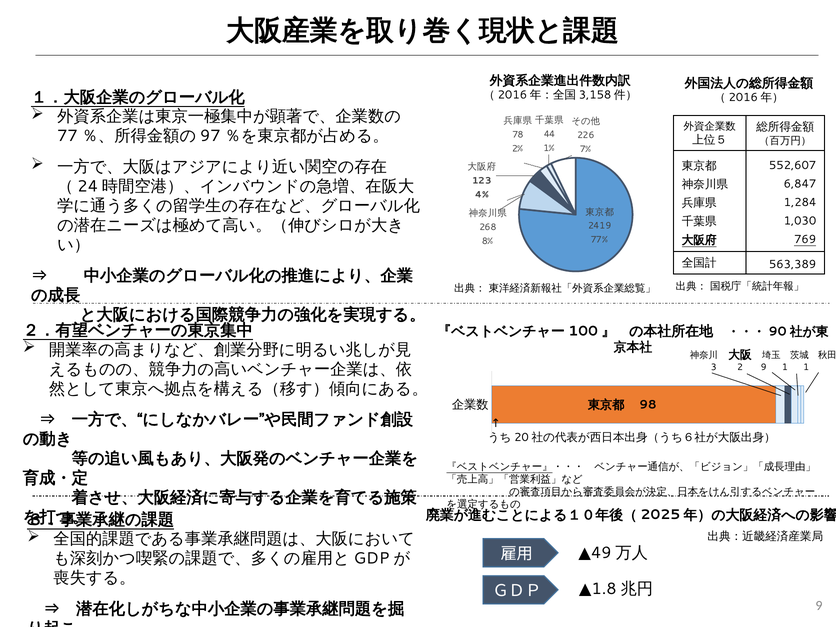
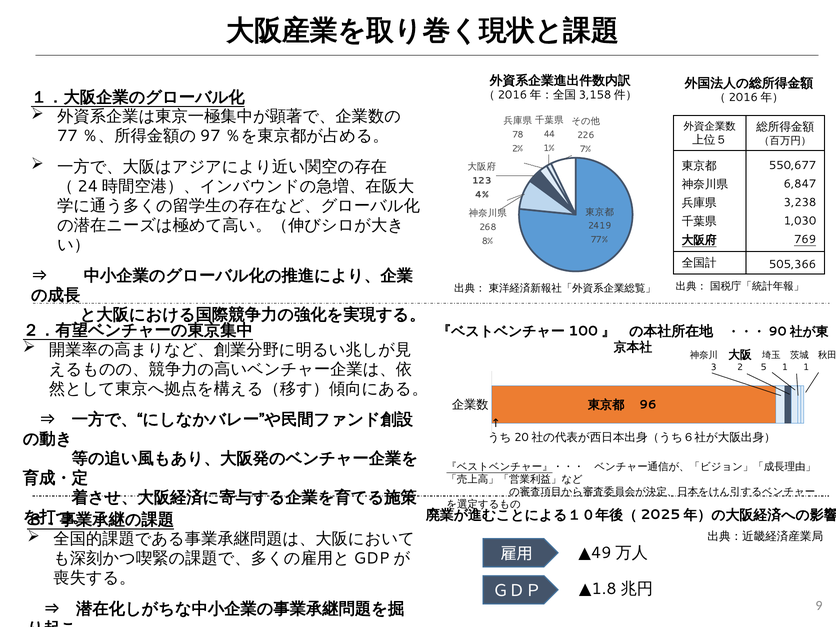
552,607: 552,607 -> 550,677 (793, 165)
1,284: 1,284 -> 3,238 (800, 203)
563,389: 563,389 -> 505,366 (793, 264)
2 9: 9 -> 5 (764, 367)
98: 98 -> 96 (648, 405)
